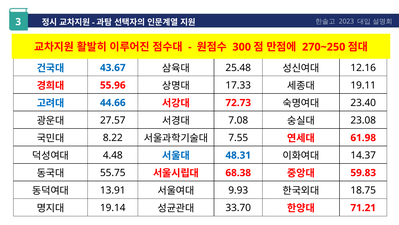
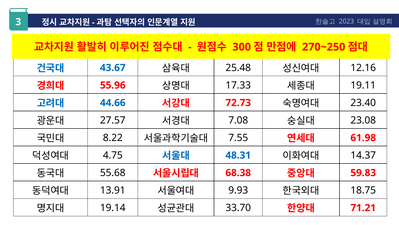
4.48: 4.48 -> 4.75 (113, 155)
55.75: 55.75 -> 55.68 (113, 172)
